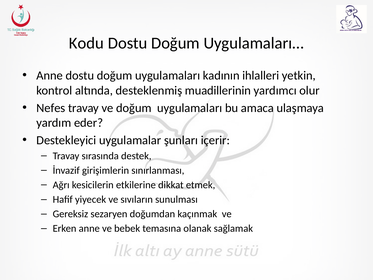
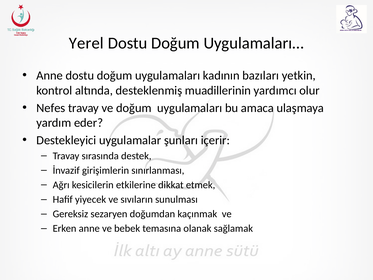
Kodu: Kodu -> Yerel (86, 43)
ihlalleri: ihlalleri -> bazıları (261, 75)
